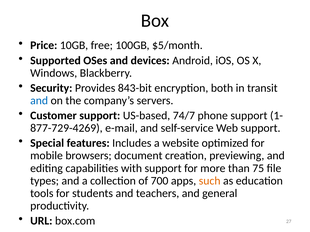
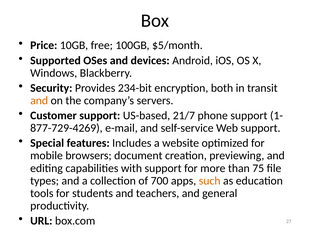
843-bit: 843-bit -> 234-bit (135, 88)
and colour: blue -> orange (39, 101)
74/7: 74/7 -> 21/7 (184, 116)
